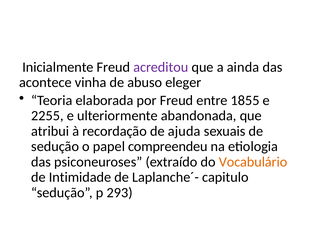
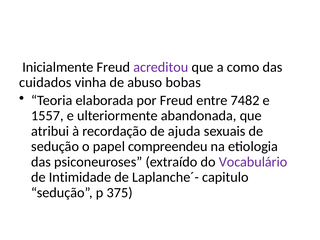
ainda: ainda -> como (243, 67)
acontece: acontece -> cuidados (45, 83)
eleger: eleger -> bobas (183, 83)
1855: 1855 -> 7482 (245, 100)
2255: 2255 -> 1557 (47, 116)
Vocabulário colour: orange -> purple (253, 162)
293: 293 -> 375 (120, 193)
